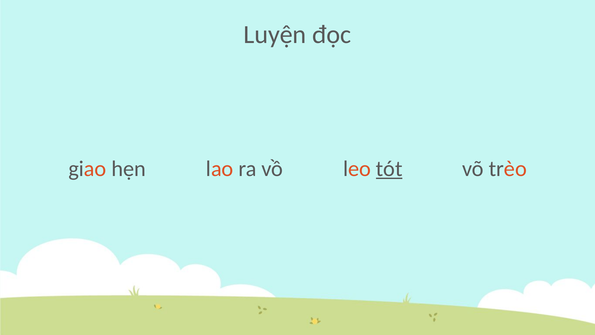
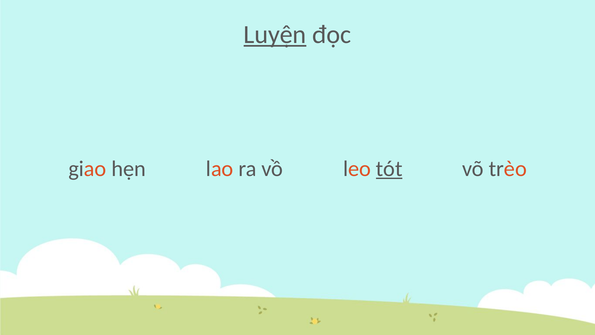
Luyện underline: none -> present (275, 35)
